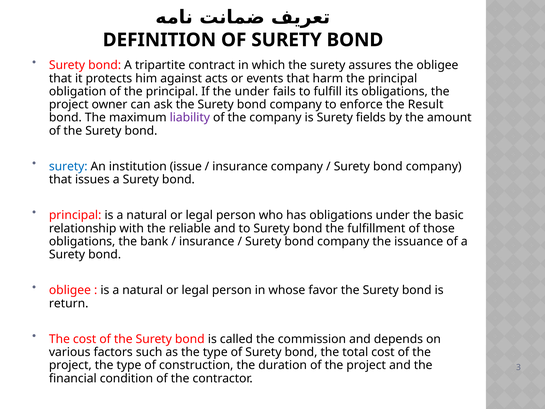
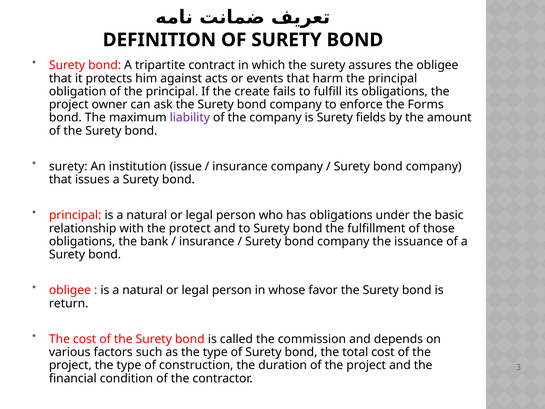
the under: under -> create (252, 91)
Result: Result -> Forms (426, 104)
surety colour: blue -> black (68, 166)
reliable: reliable -> protect (190, 228)
